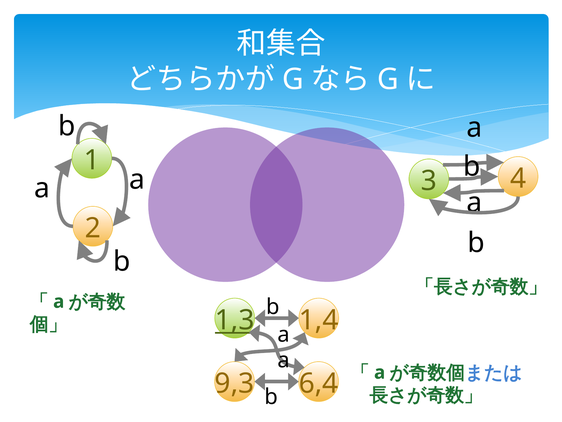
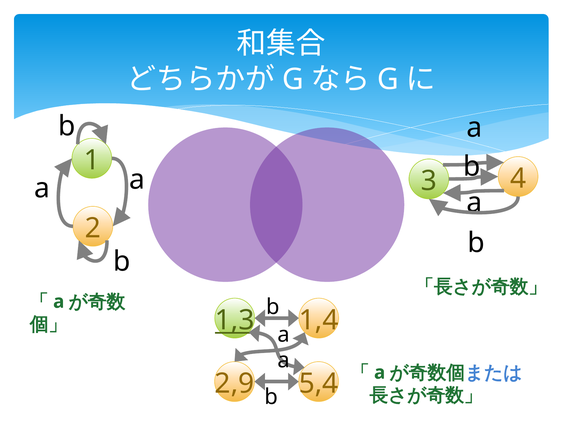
9,3: 9,3 -> 2,9 (234, 383)
6,4: 6,4 -> 5,4 (319, 383)
